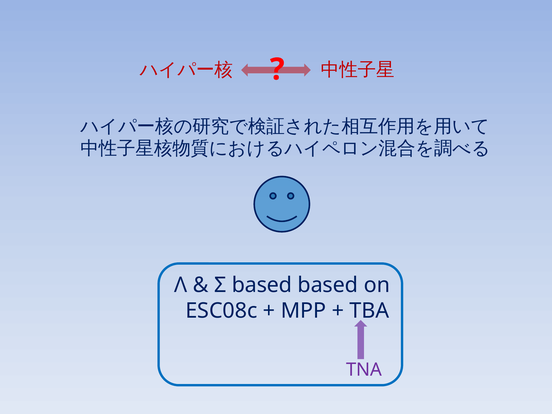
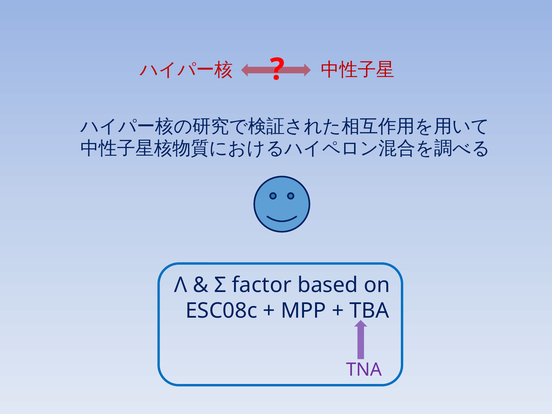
Σ based: based -> factor (262, 285)
